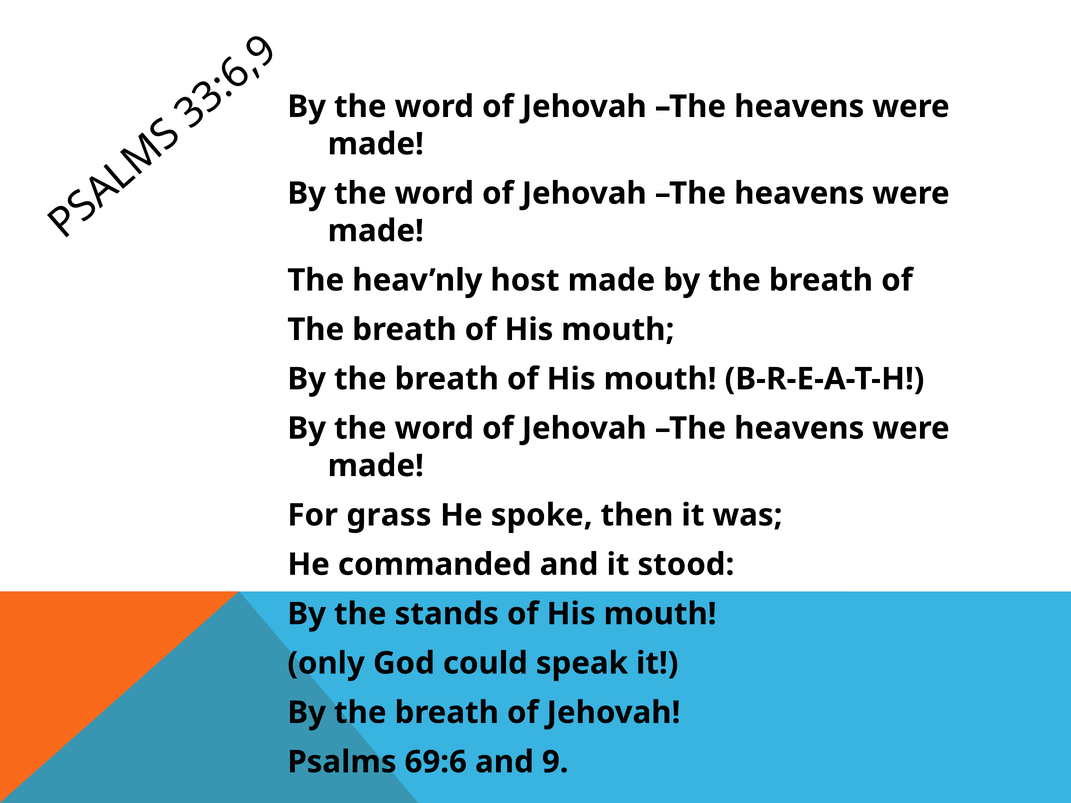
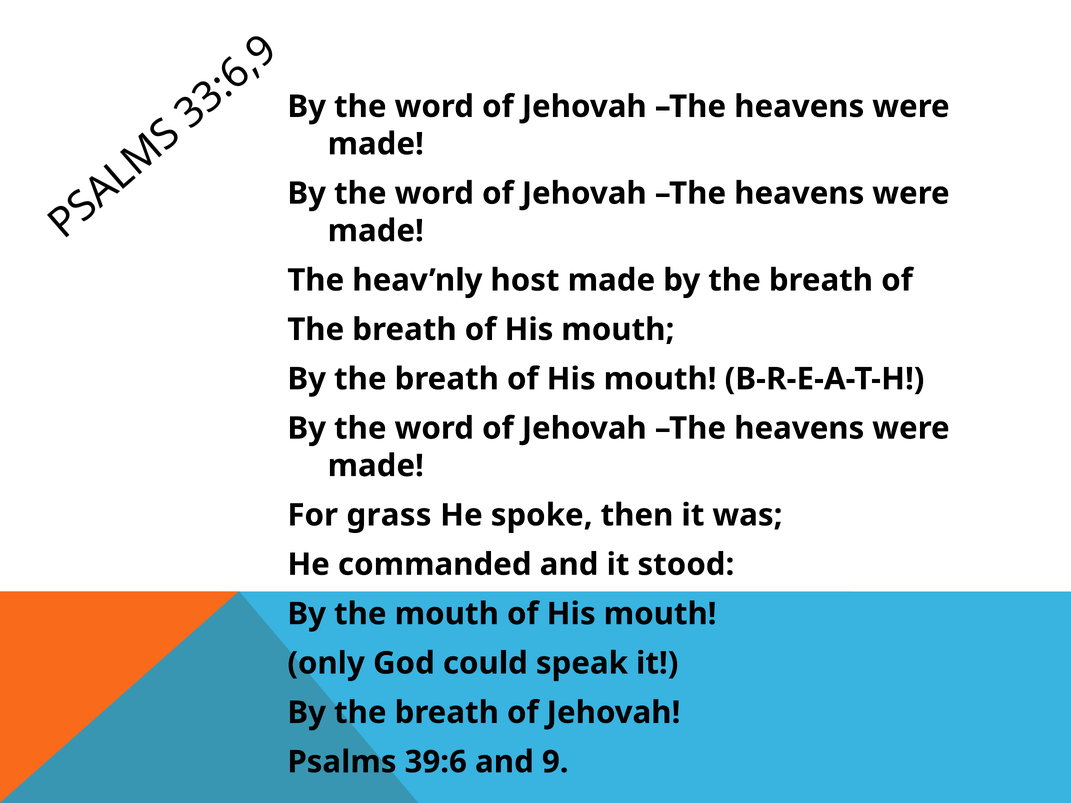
the stands: stands -> mouth (447, 614)
69:6: 69:6 -> 39:6 (436, 762)
